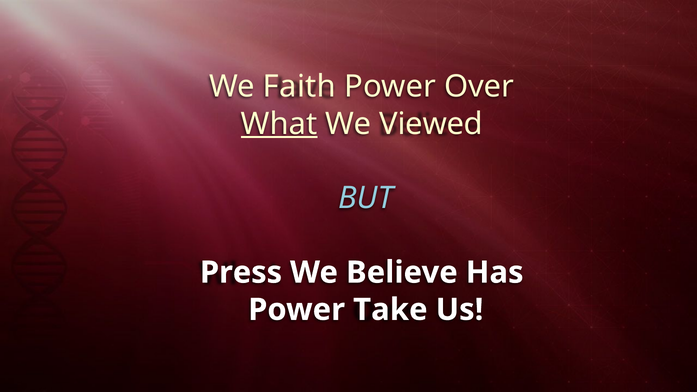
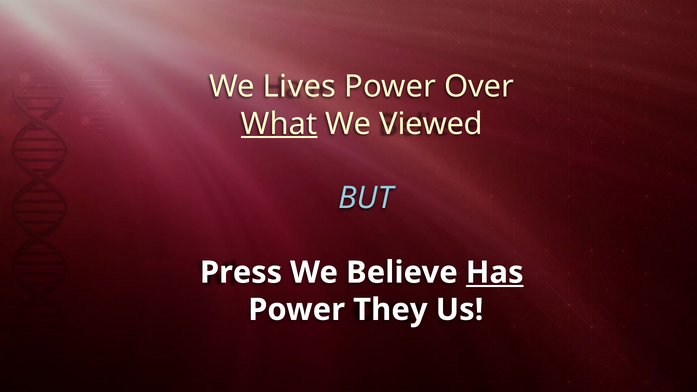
Faith: Faith -> Lives (299, 87)
Has underline: none -> present (495, 273)
Take: Take -> They (390, 310)
